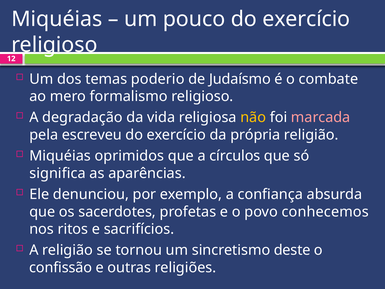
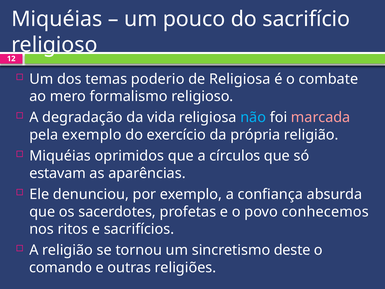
pouco do exercício: exercício -> sacrifício (306, 19)
de Judaísmo: Judaísmo -> Religiosa (240, 79)
não colour: yellow -> light blue (253, 117)
pela escreveu: escreveu -> exemplo (92, 135)
significa: significa -> estavam (58, 173)
confissão: confissão -> comando (61, 267)
